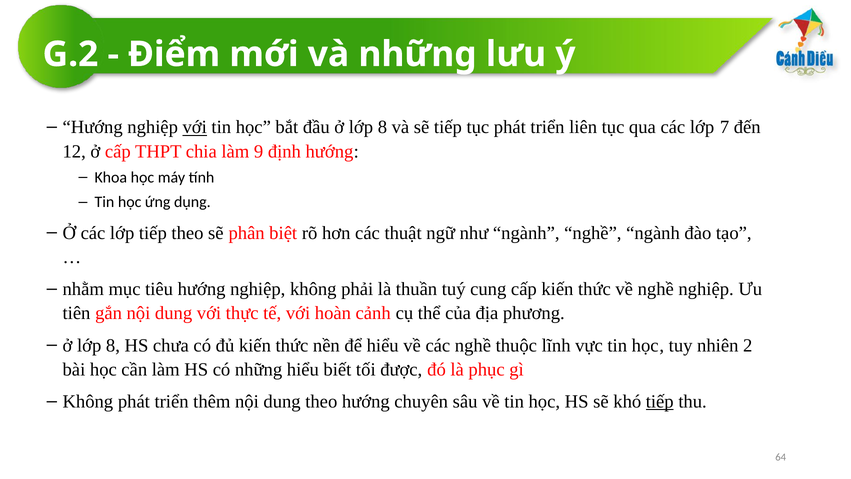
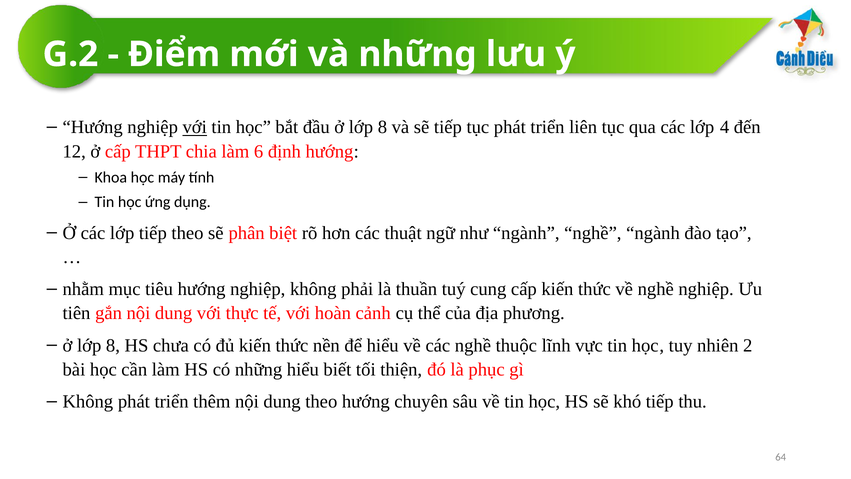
7: 7 -> 4 (725, 127)
9: 9 -> 6 (259, 151)
được: được -> thiện (401, 369)
tiếp underline: present -> none (660, 401)
